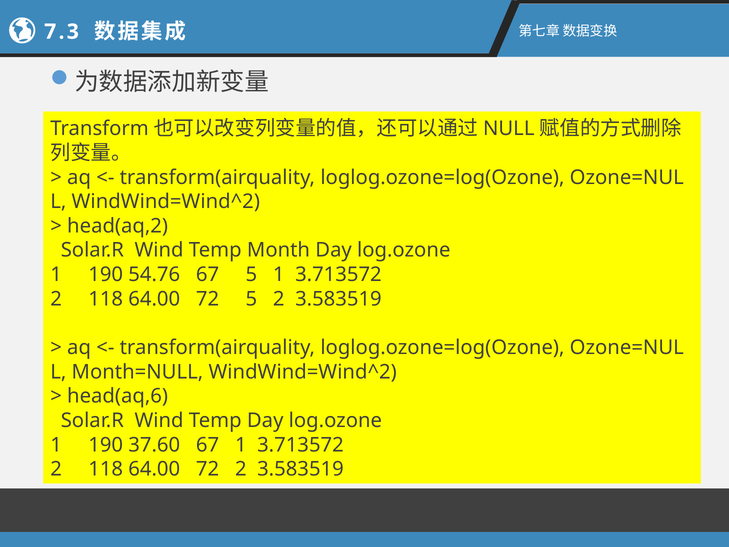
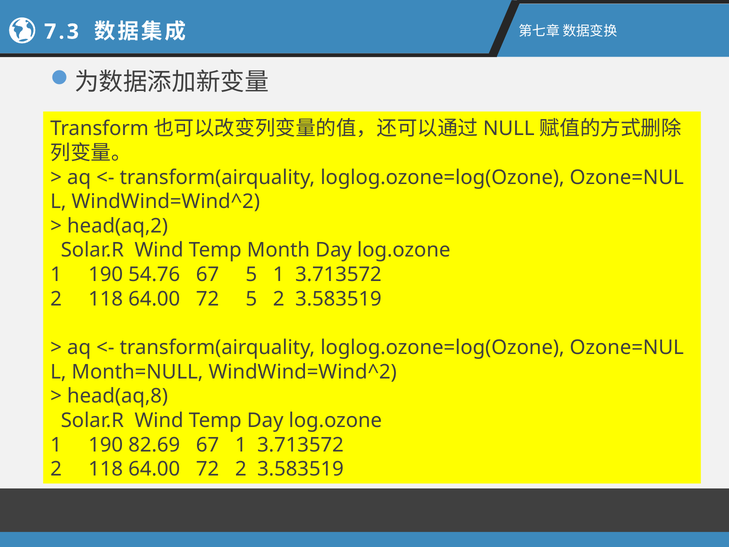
head(aq,6: head(aq,6 -> head(aq,8 (118, 396)
37.60: 37.60 -> 82.69 (154, 445)
